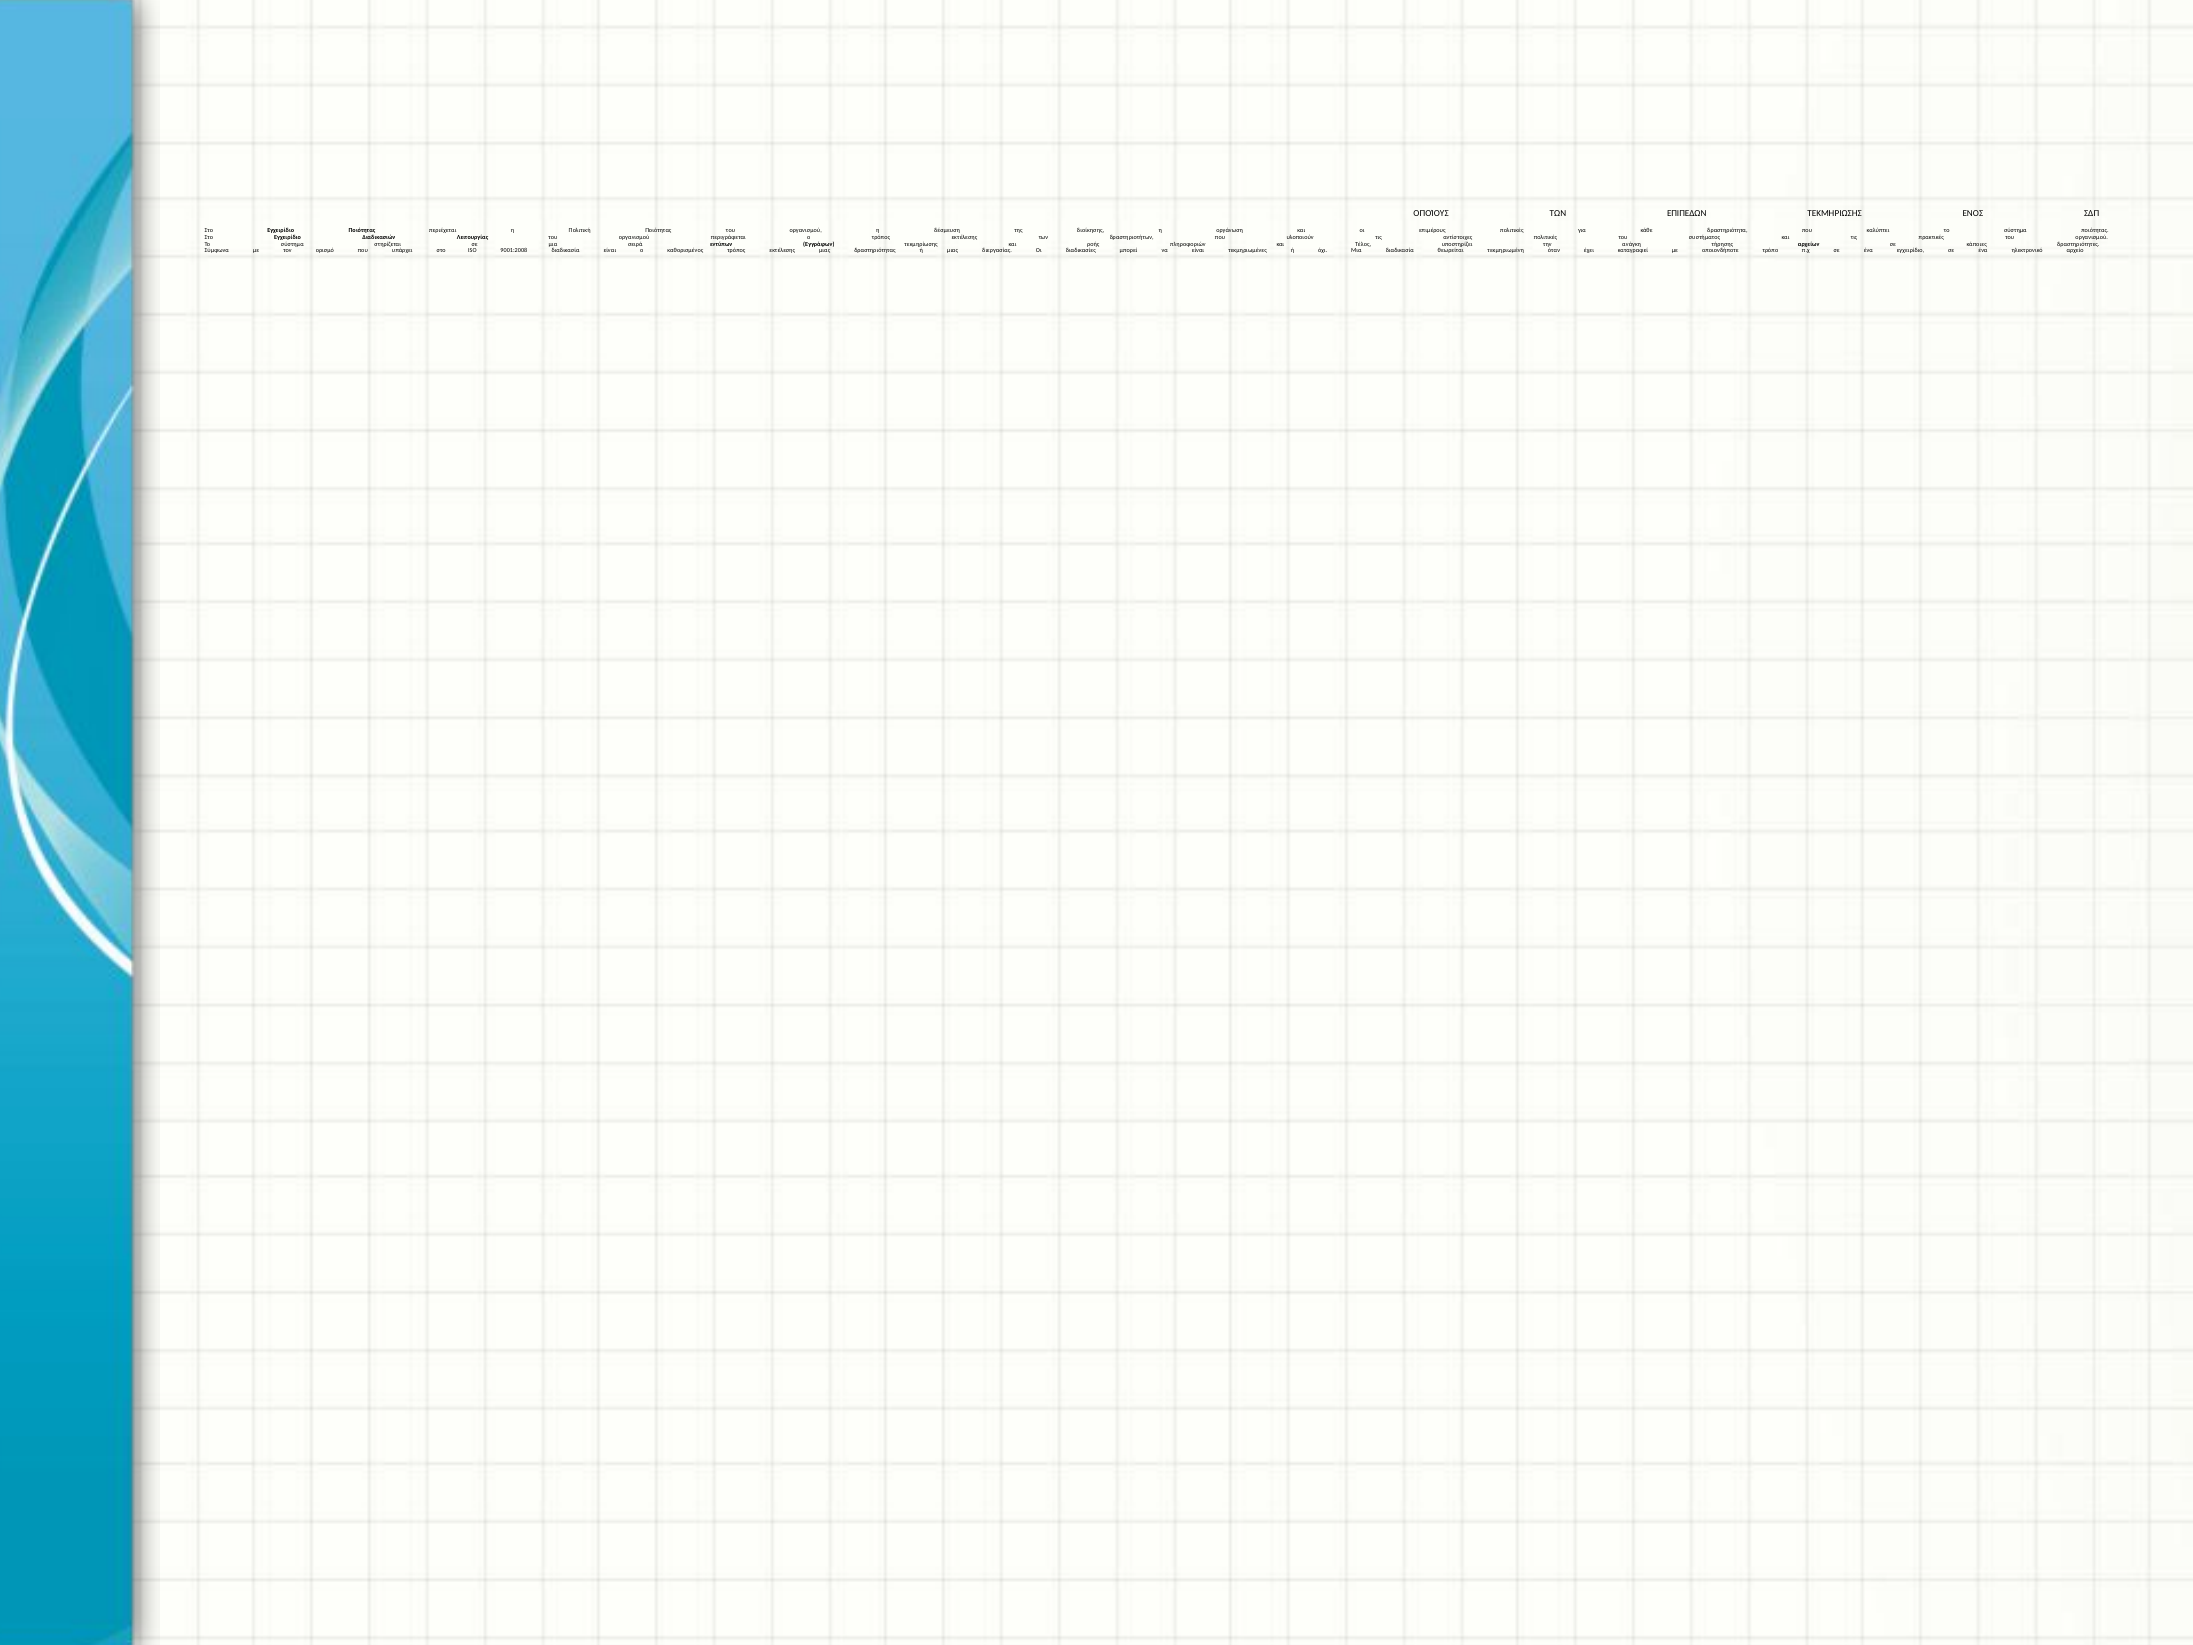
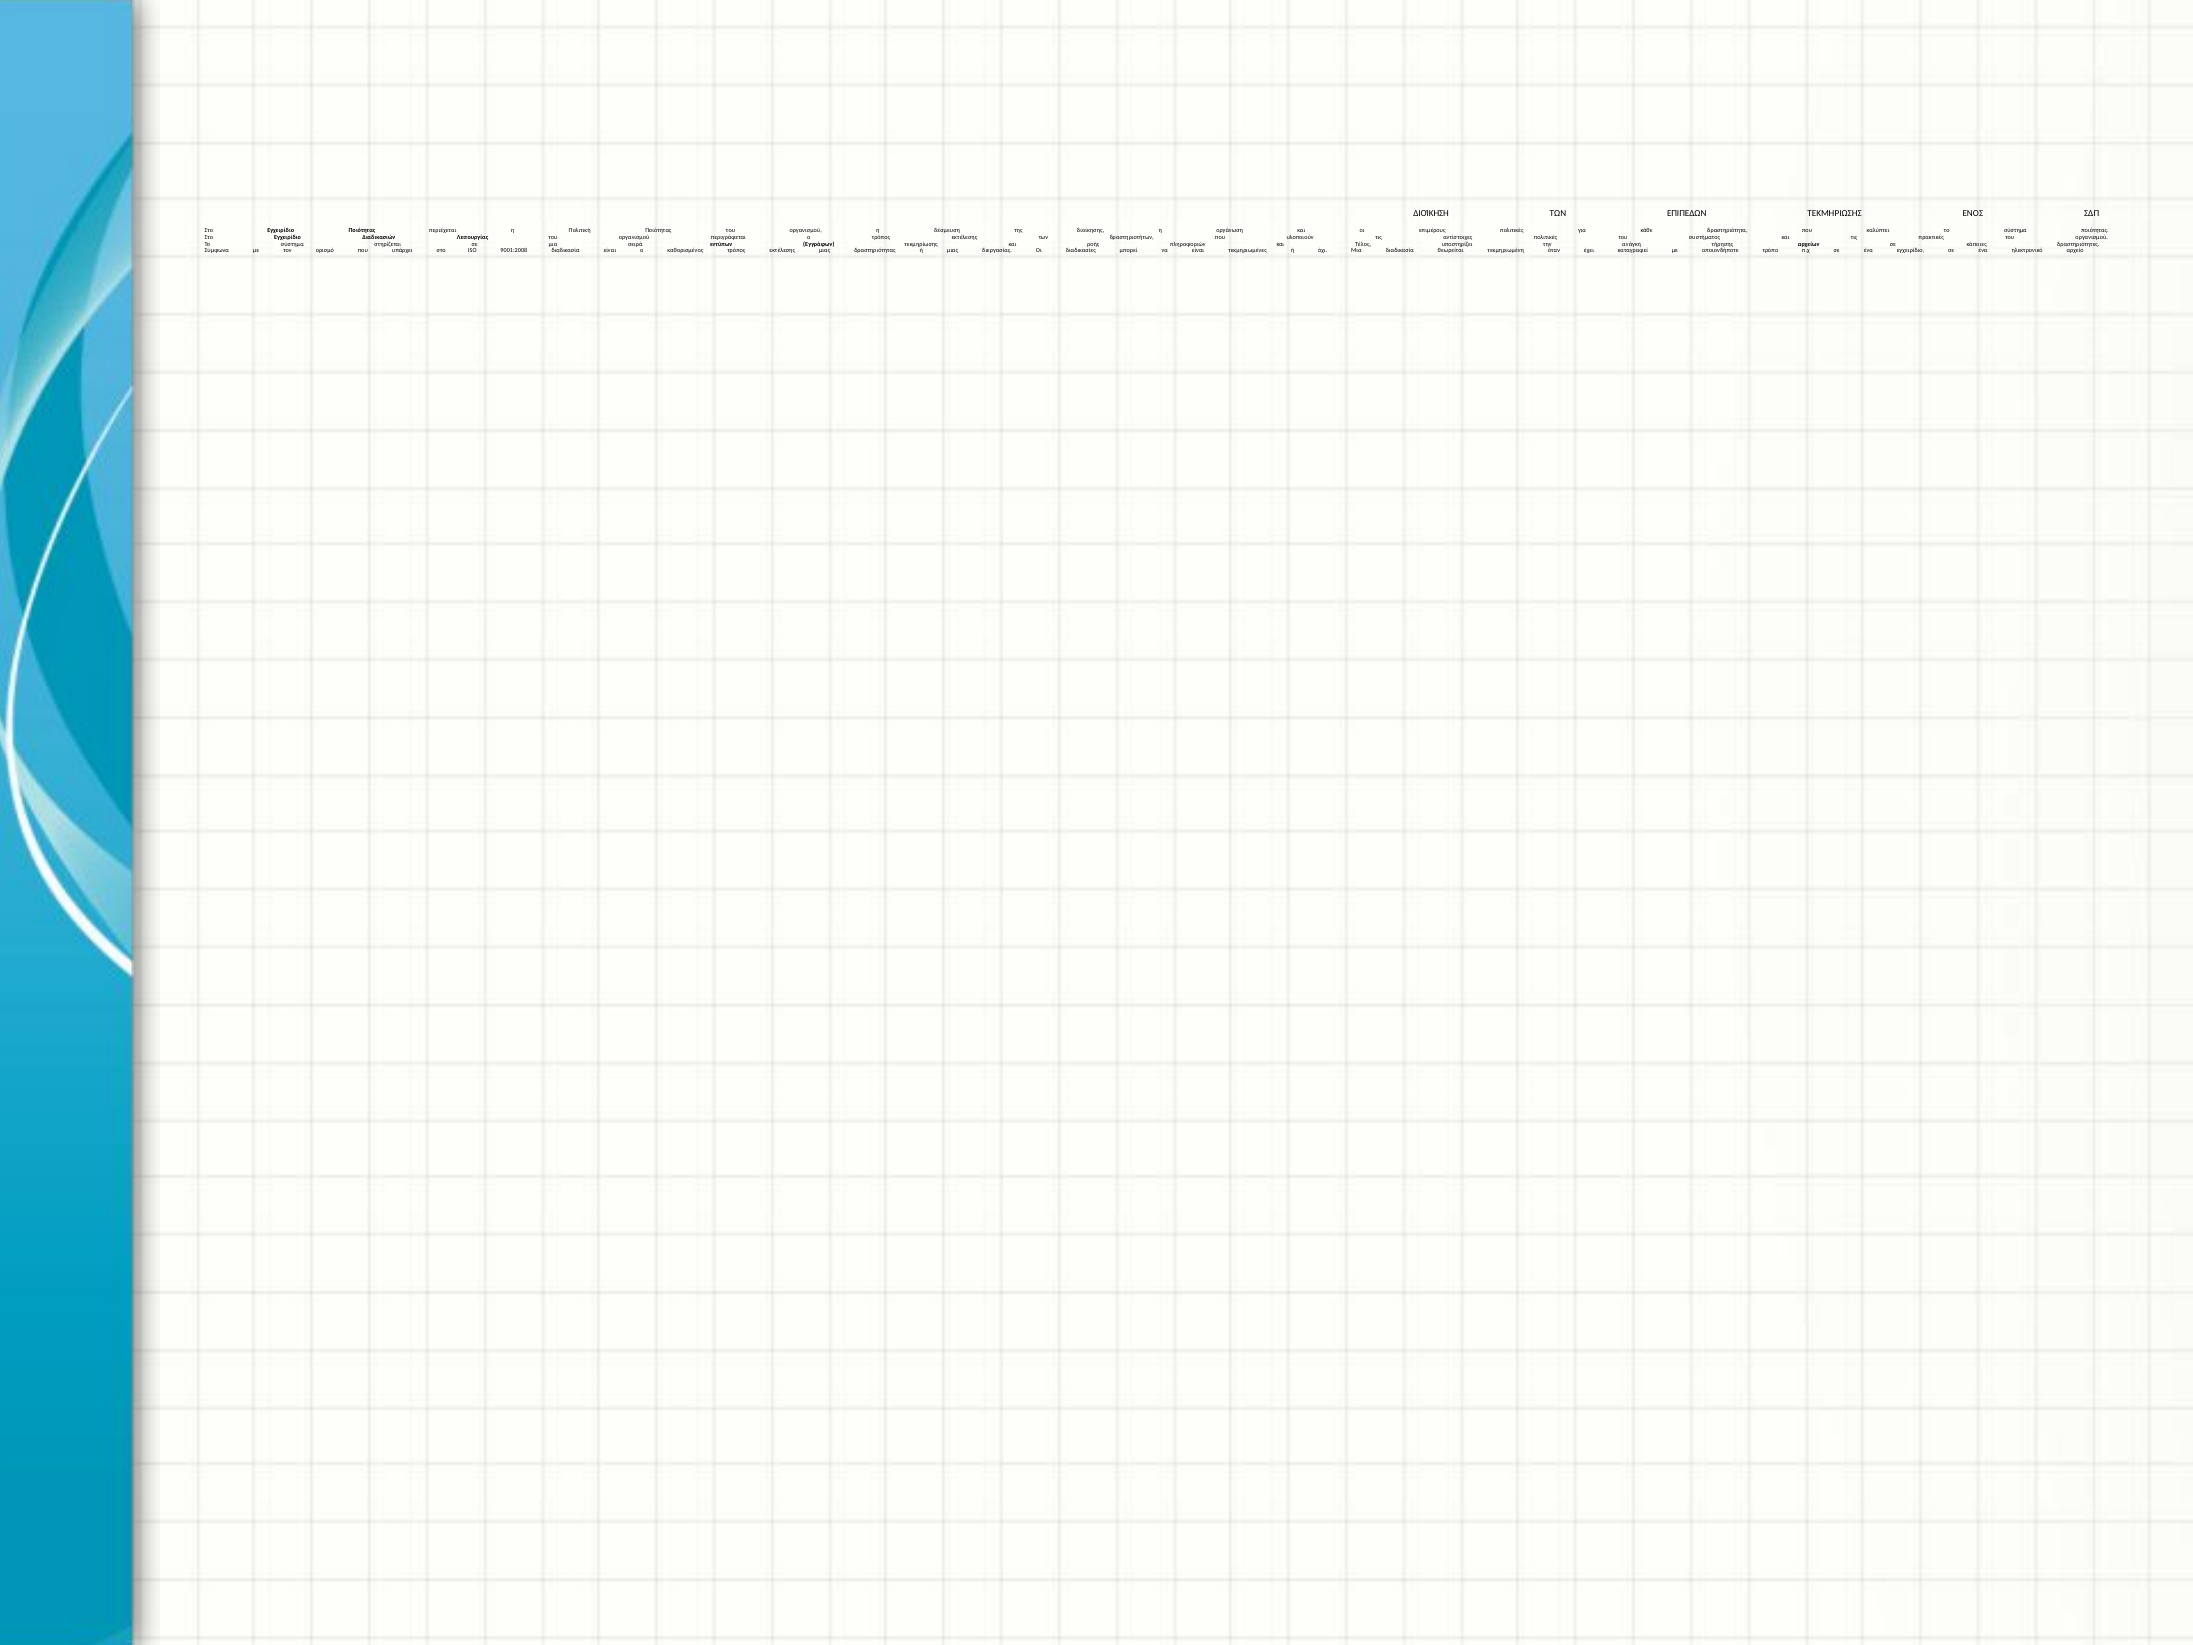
ΟΠΟΊΟΥΣ: ΟΠΟΊΟΥΣ -> ΔΙΟΊΚΗΣΗ (1431, 213)
